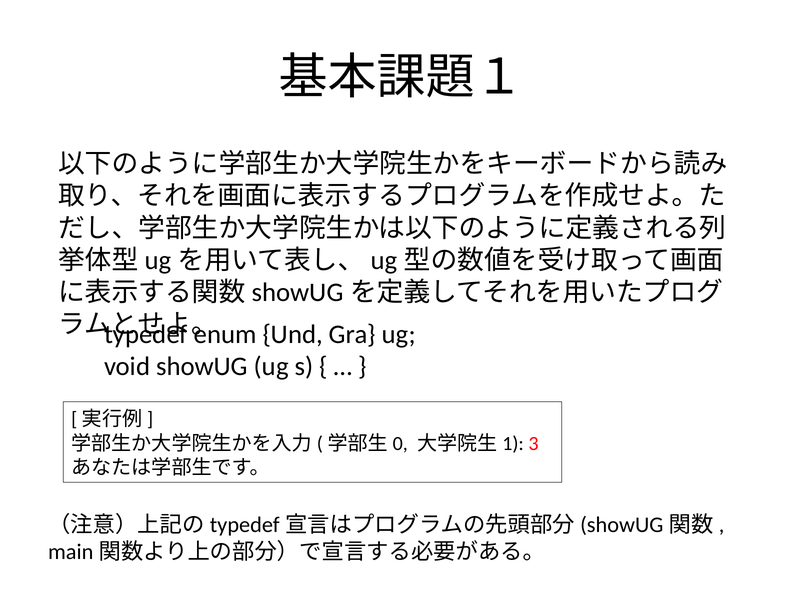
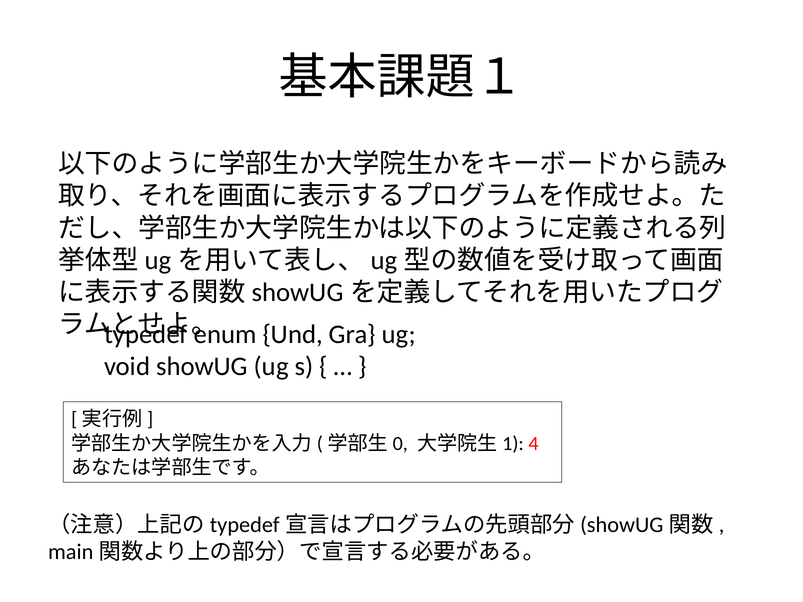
3: 3 -> 4 (533, 444)
